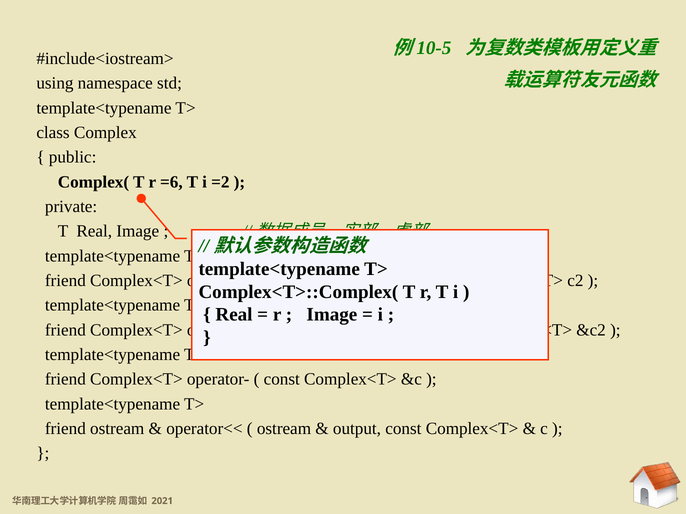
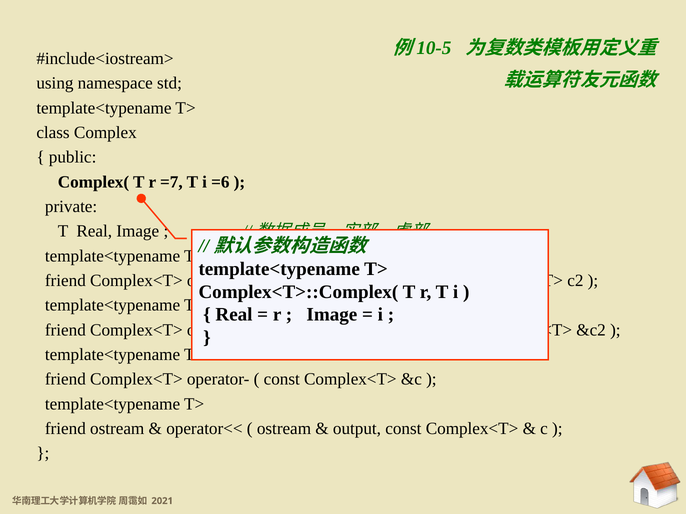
=6: =6 -> =7 (171, 182)
=2: =2 -> =6 (220, 182)
